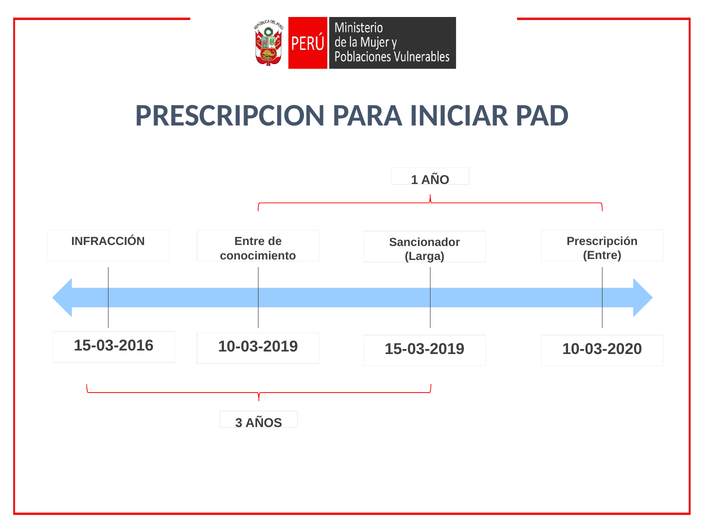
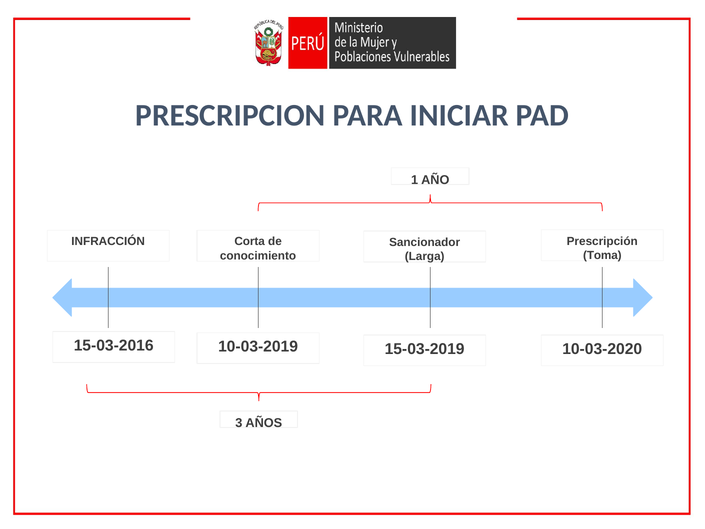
INFRACCIÓN Entre: Entre -> Corta (250, 241)
Entre: Entre -> Toma (602, 255)
